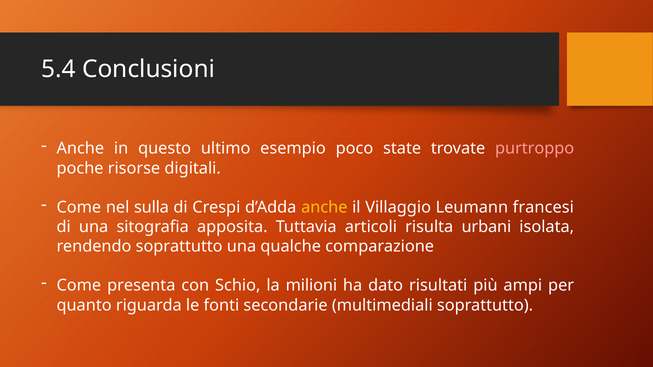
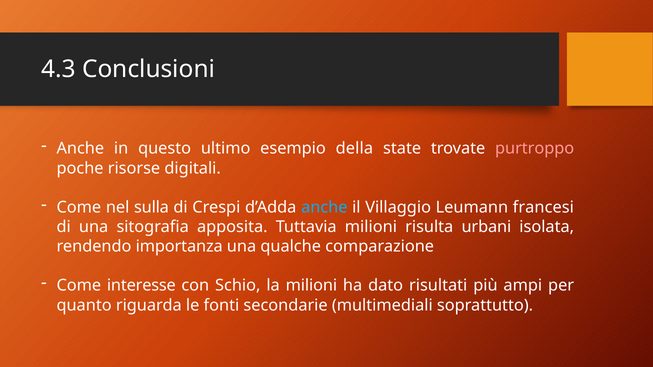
5.4: 5.4 -> 4.3 (59, 69)
poco: poco -> della (354, 149)
anche colour: yellow -> light blue (324, 207)
Tuttavia articoli: articoli -> milioni (371, 227)
rendendo soprattutto: soprattutto -> importanza (179, 247)
presenta: presenta -> interesse (141, 286)
